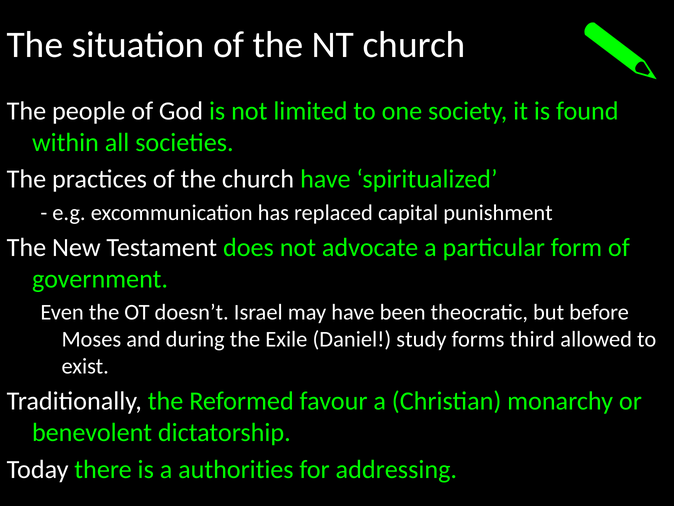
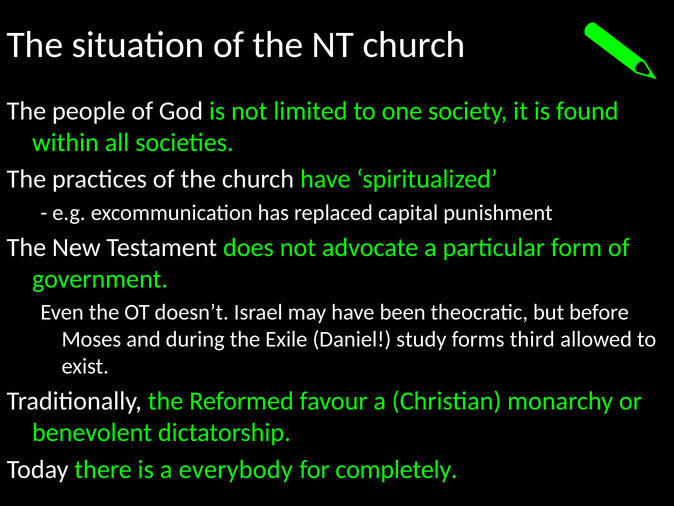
authorities: authorities -> everybody (236, 469)
addressing: addressing -> completely (396, 469)
